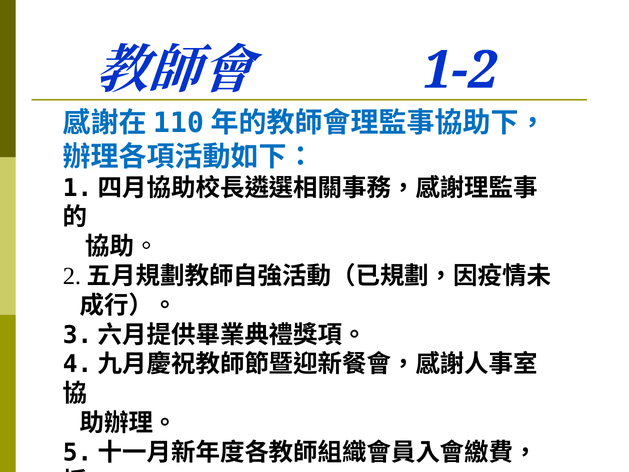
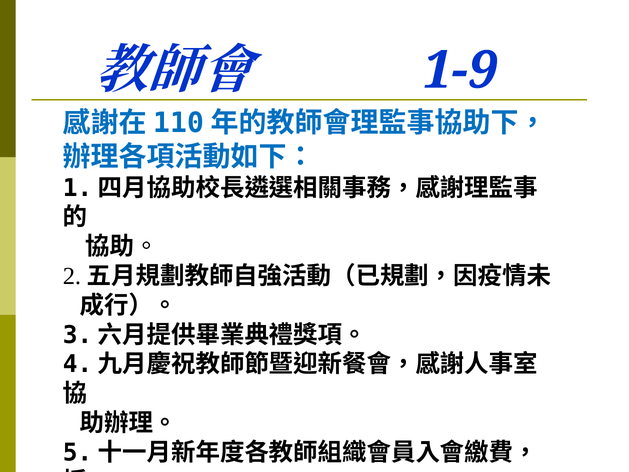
1-2: 1-2 -> 1-9 (460, 70)
